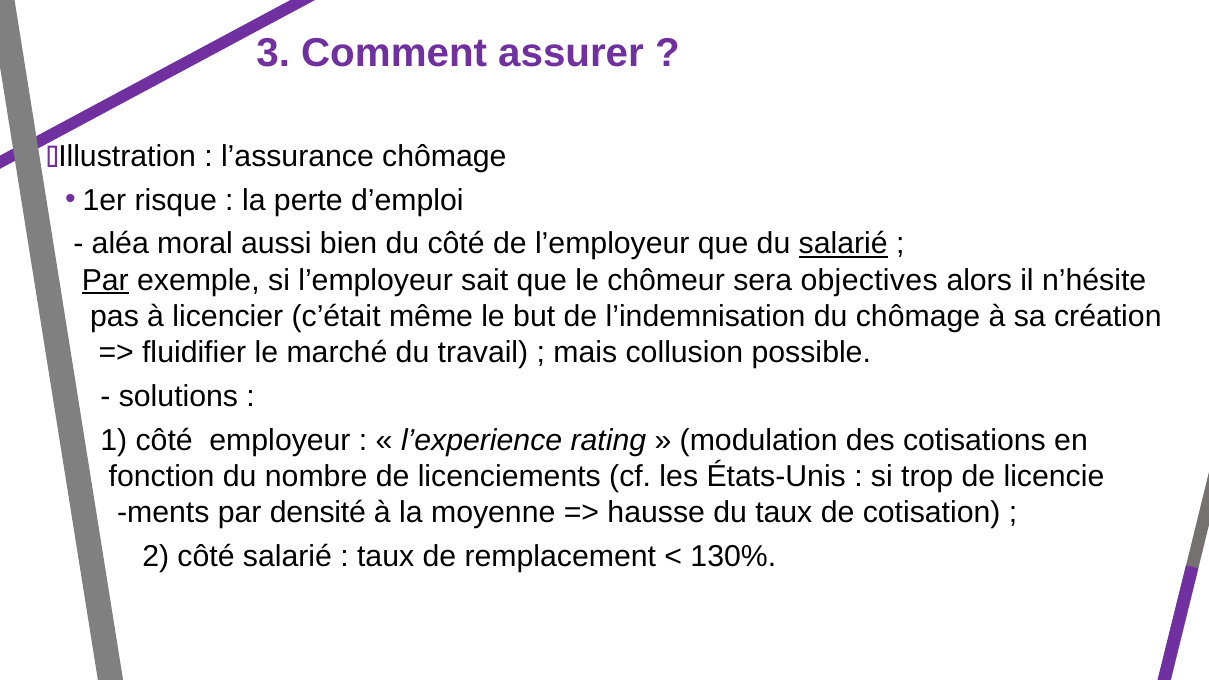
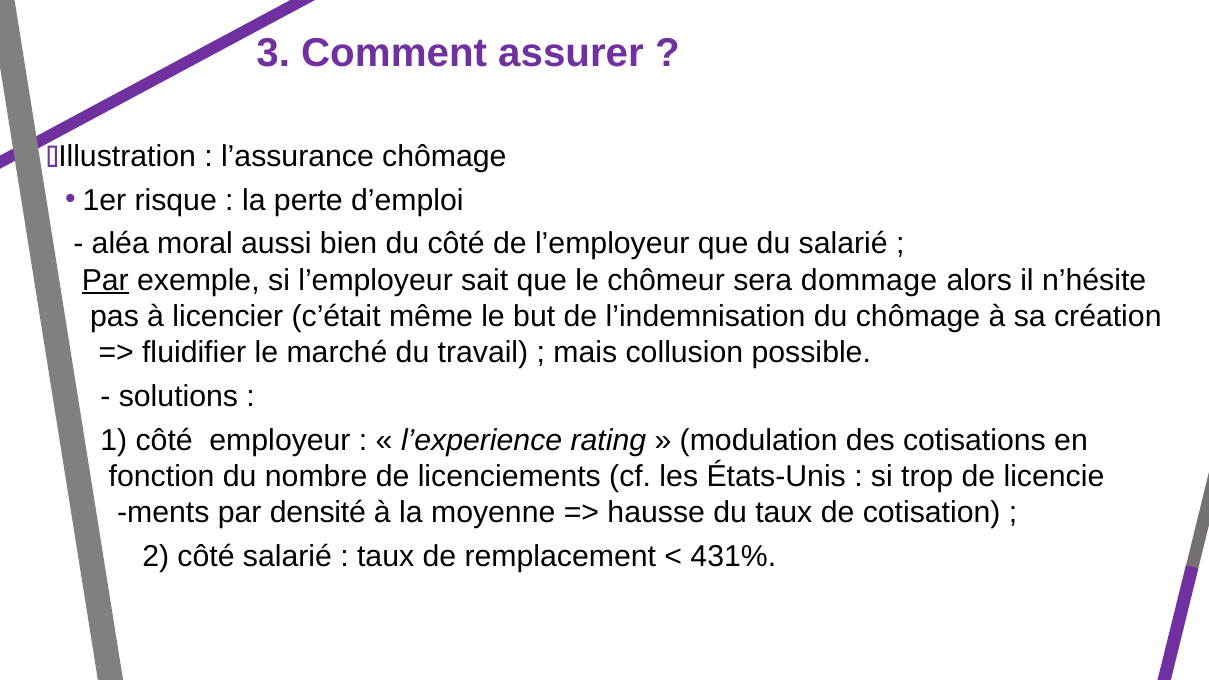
salarié underline: present -> none (843, 244)
objectives: objectives -> dommage (869, 280)
130%: 130% -> 431% (733, 557)
